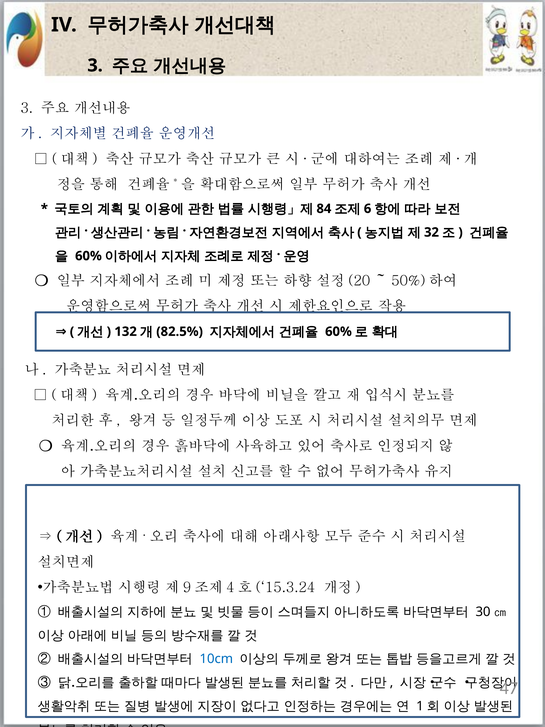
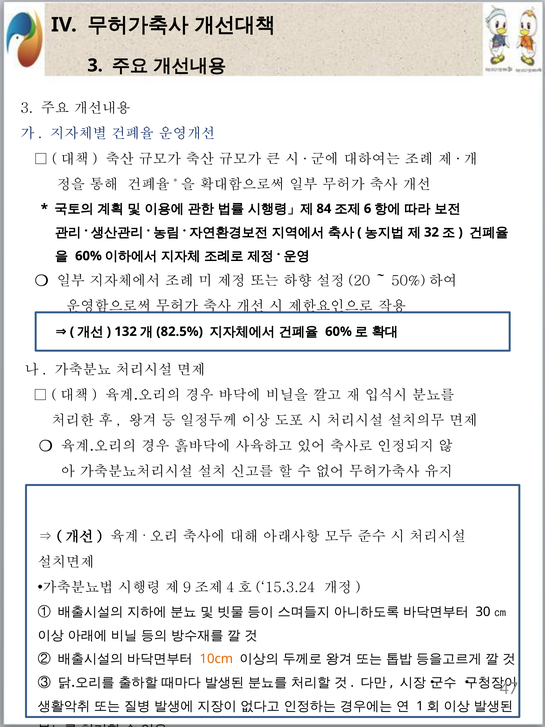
10cm colour: blue -> orange (216, 659)
